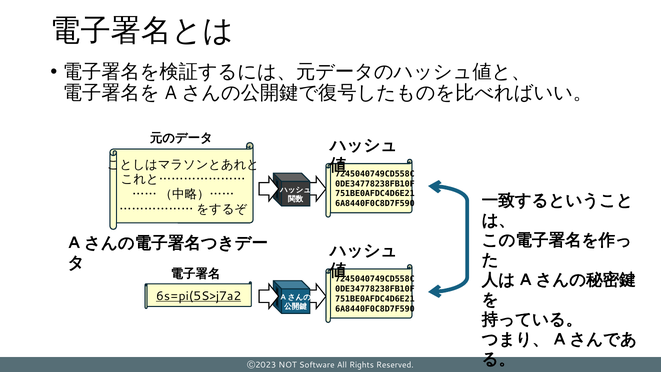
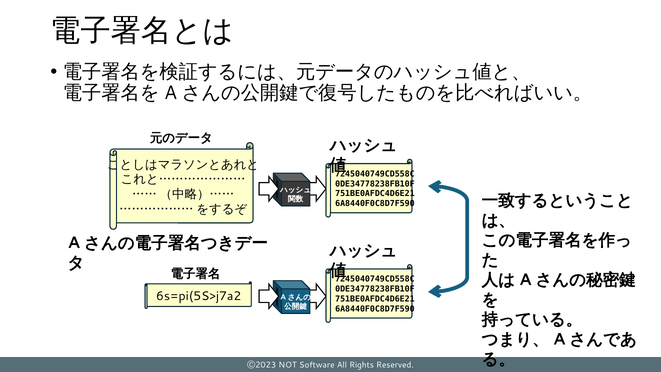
6s=pi(5S>j7a2 underline: present -> none (199, 296)
